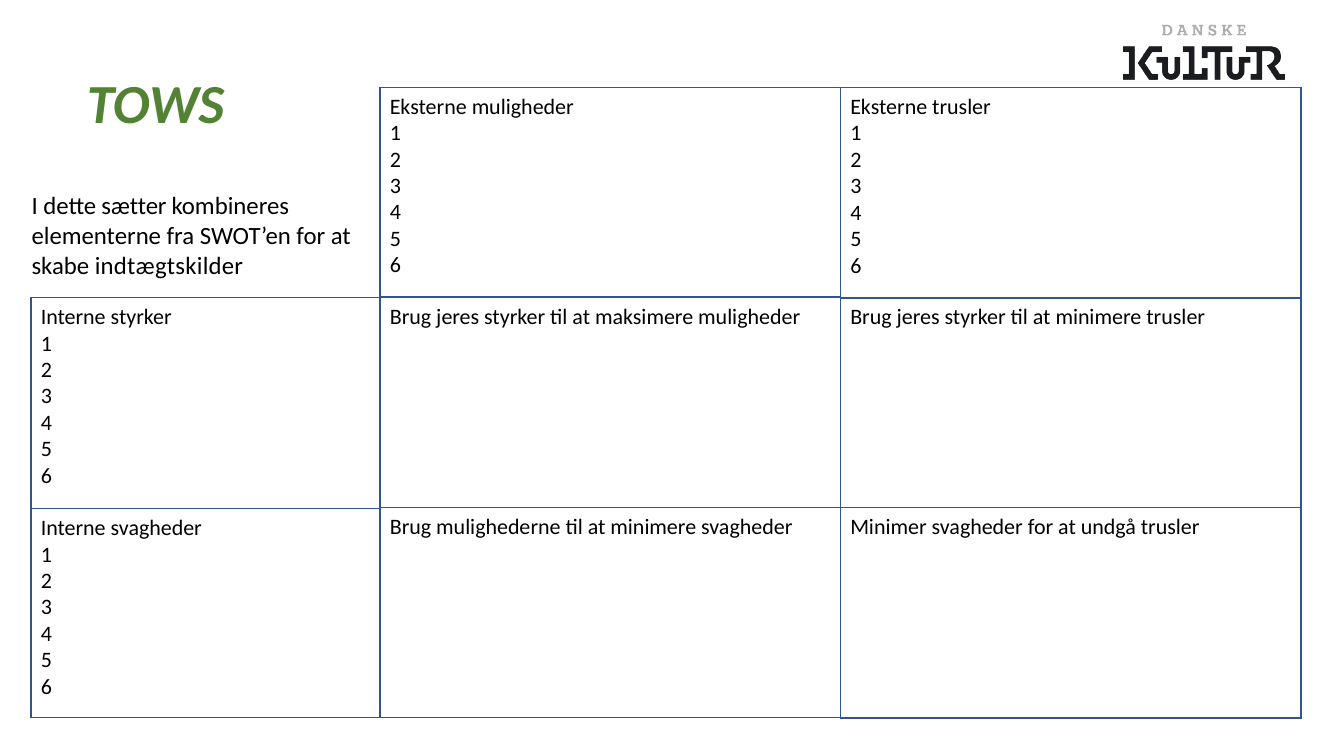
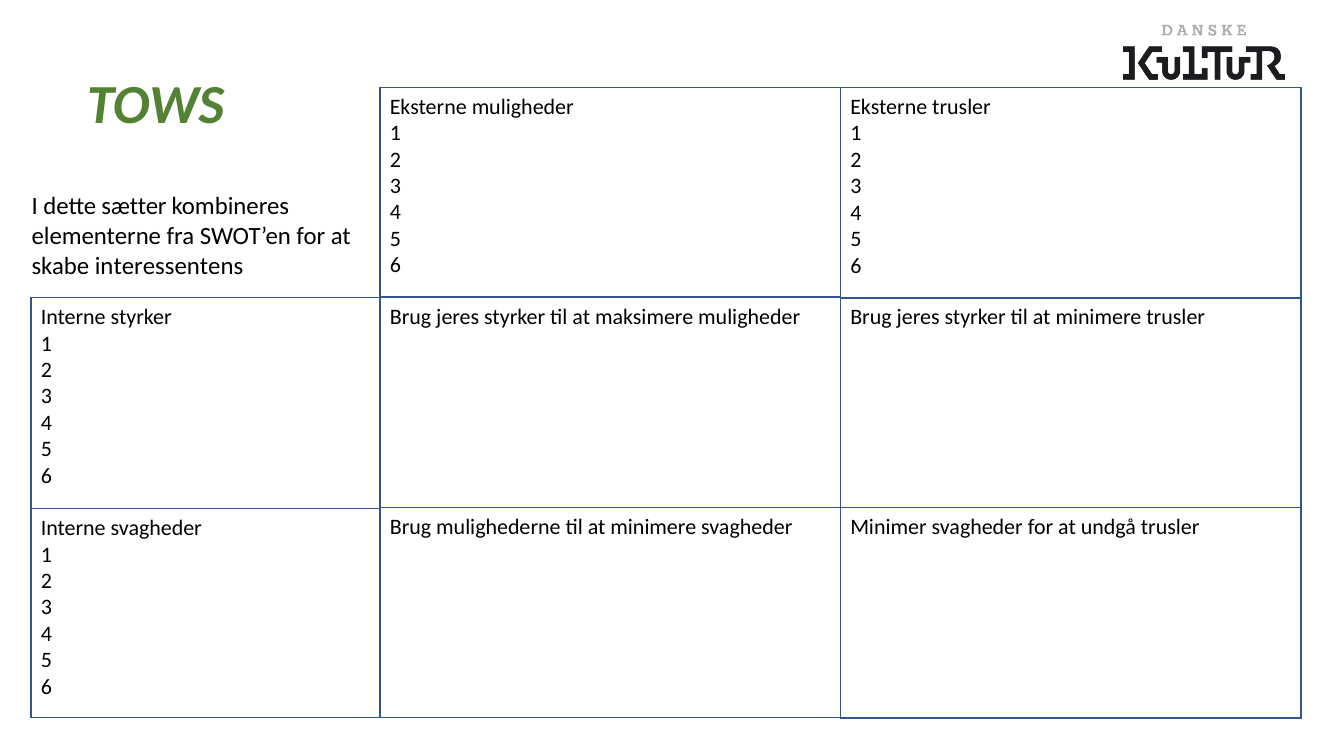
indtægtskilder: indtægtskilder -> interessentens (169, 266)
